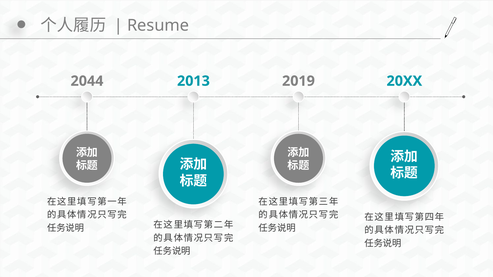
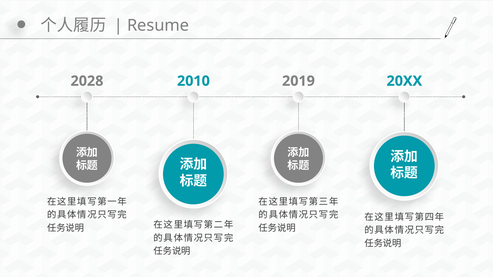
2044: 2044 -> 2028 (87, 81)
2013: 2013 -> 2010 (193, 81)
